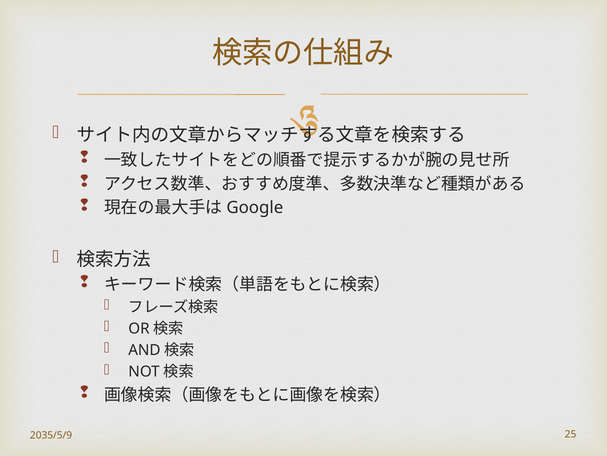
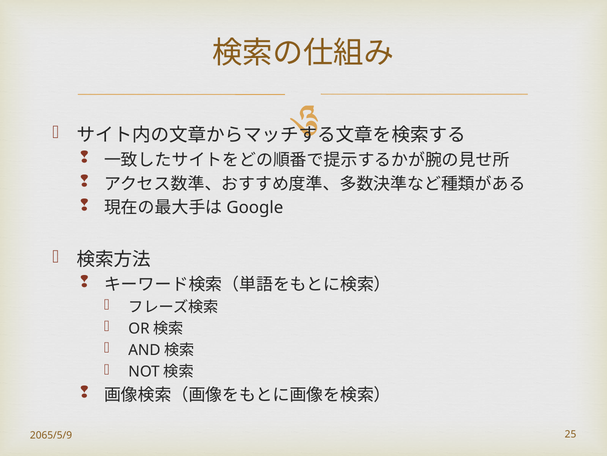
2035/5/9: 2035/5/9 -> 2065/5/9 (51, 434)
